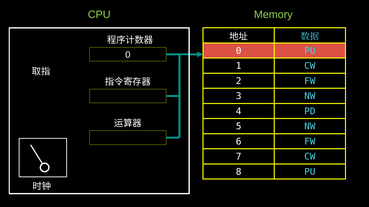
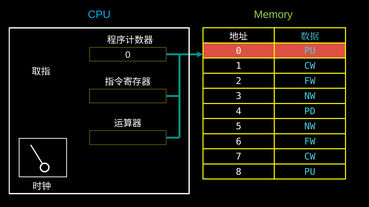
CPU colour: light green -> light blue (99, 15)
